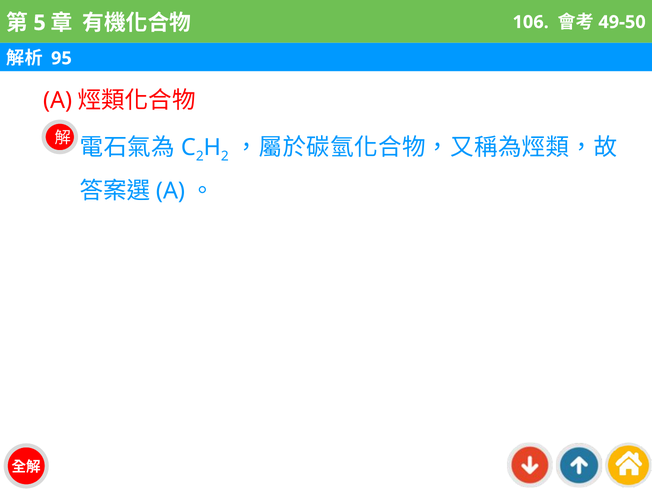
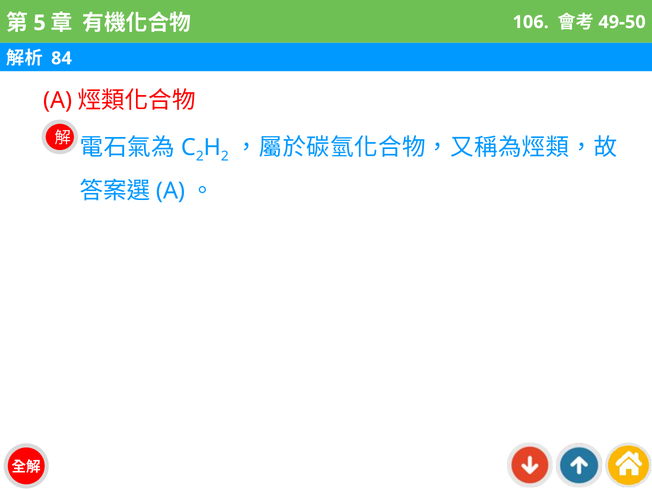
95: 95 -> 84 (61, 58)
